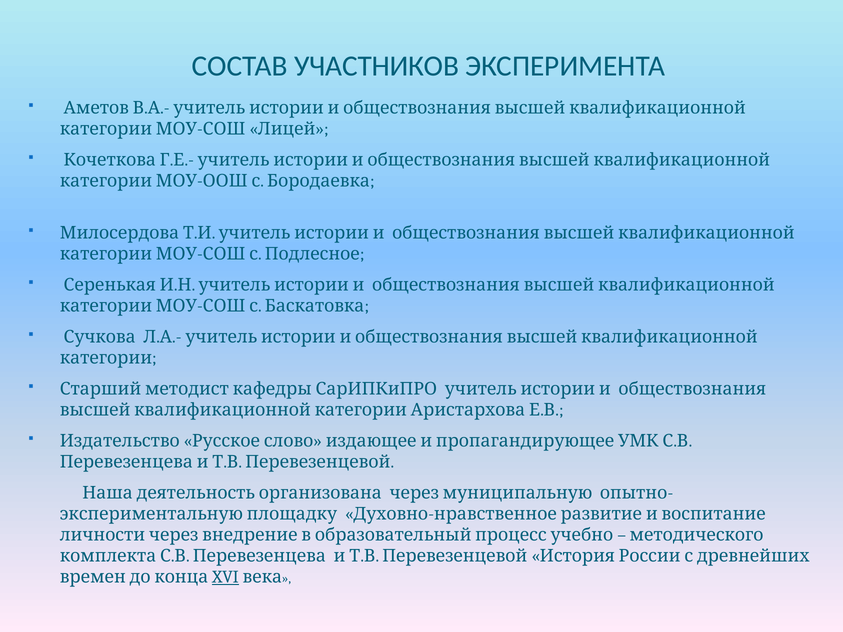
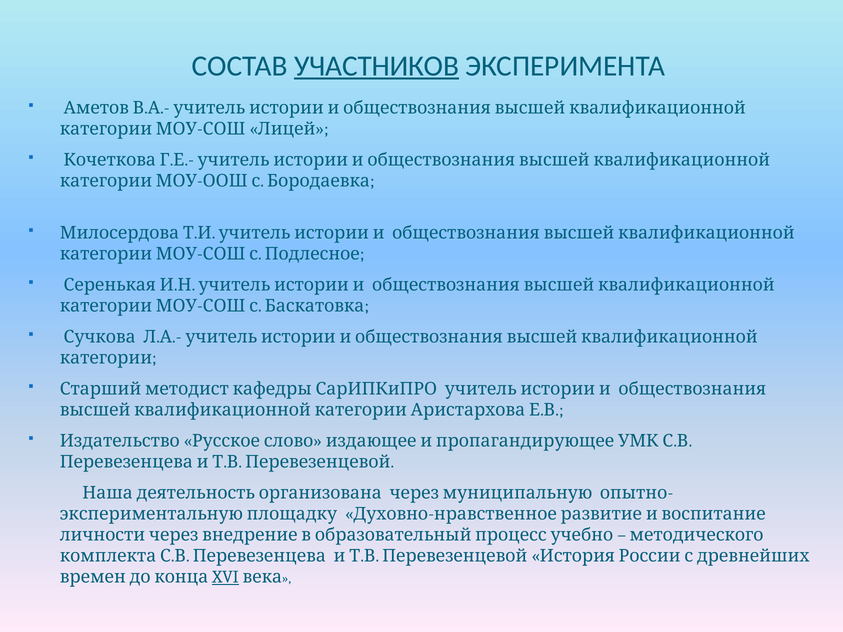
УЧАСТНИКОВ underline: none -> present (377, 66)
